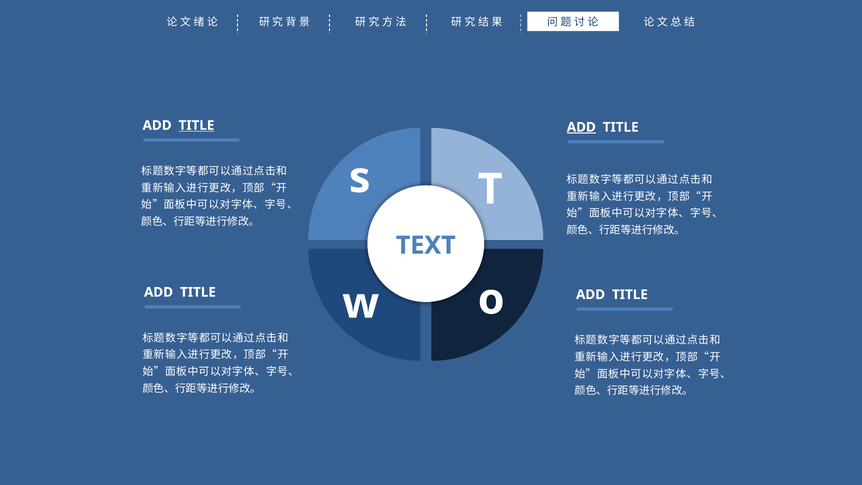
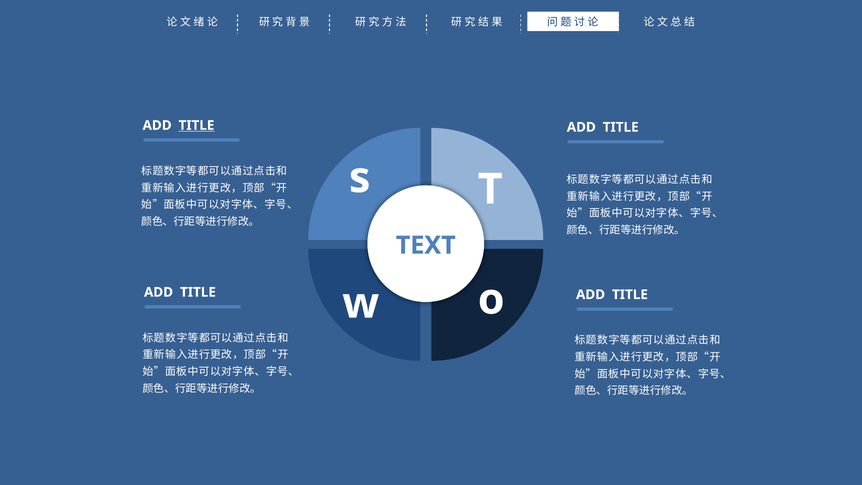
ADD underline: present -> none (581, 127)
